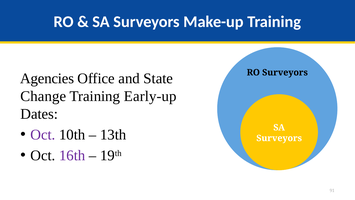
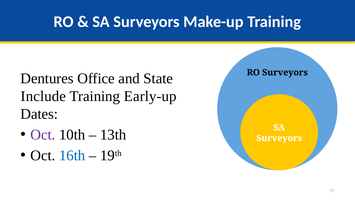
Agencies: Agencies -> Dentures (47, 78)
Change: Change -> Include (43, 96)
16th colour: purple -> blue (72, 155)
